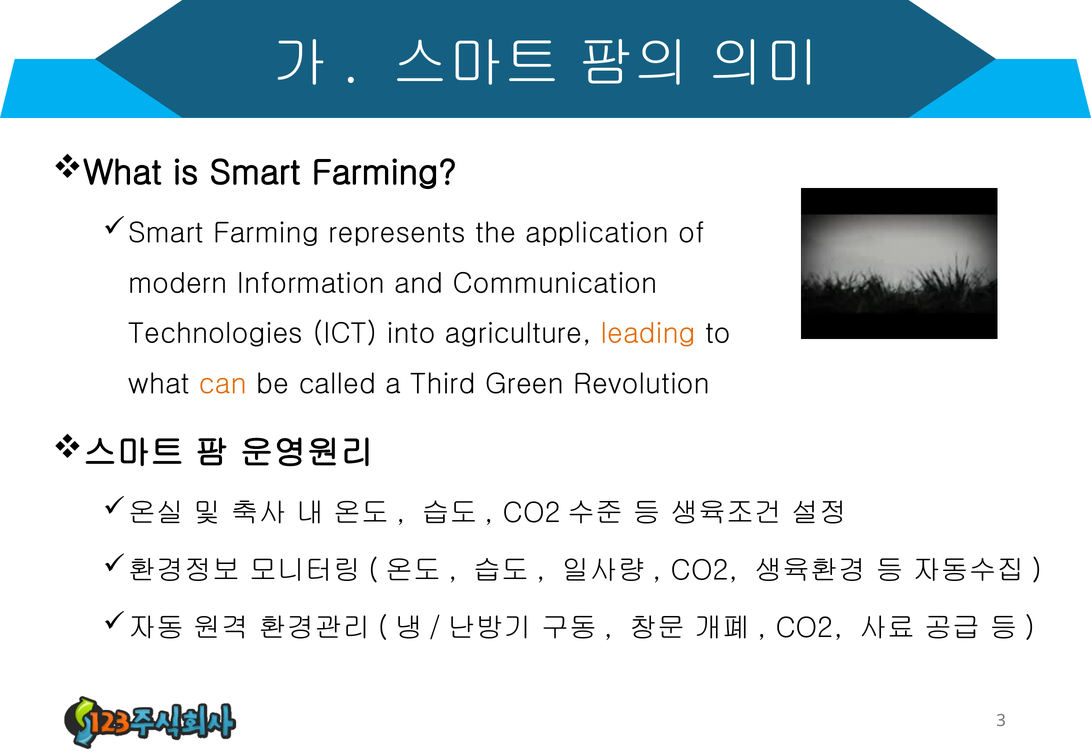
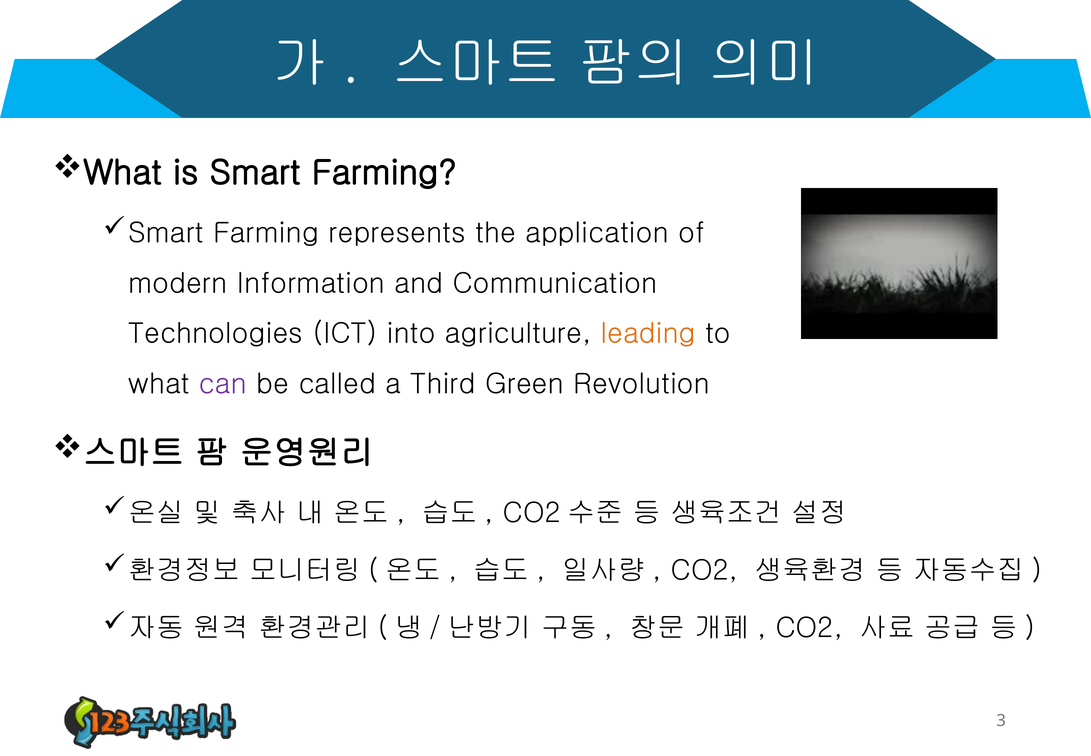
can colour: orange -> purple (223, 384)
